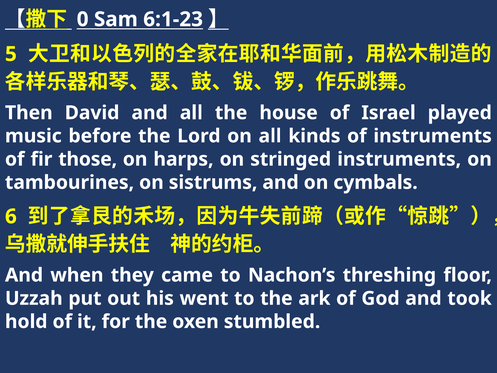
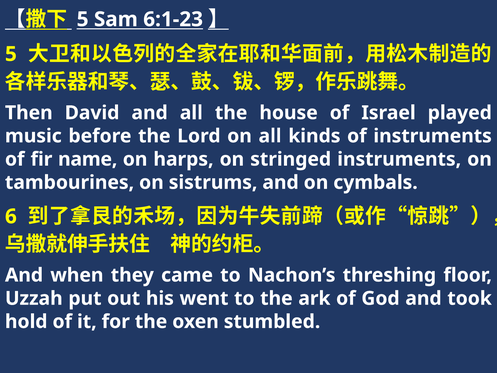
0: 0 -> 5 (83, 19)
those: those -> name (88, 159)
